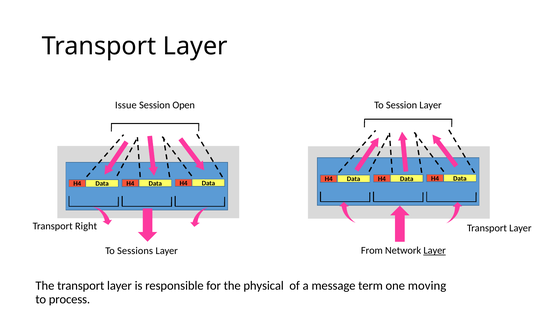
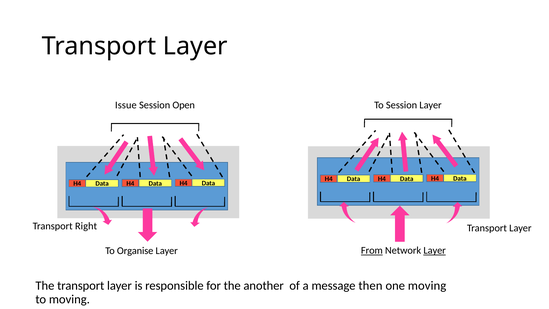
Sessions: Sessions -> Organise (135, 250)
From underline: none -> present (372, 250)
physical: physical -> another (264, 286)
term: term -> then (370, 286)
to process: process -> moving (69, 299)
